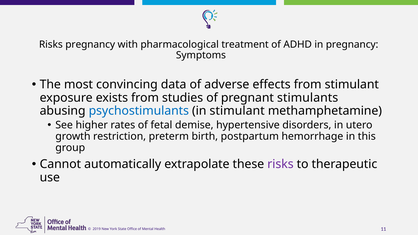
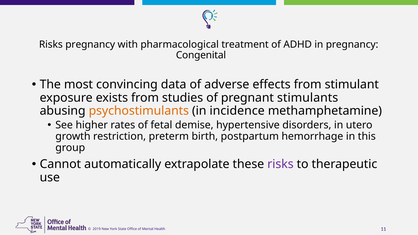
Symptoms: Symptoms -> Congenital (201, 55)
psychostimulants colour: blue -> orange (139, 111)
in stimulant: stimulant -> incidence (237, 111)
